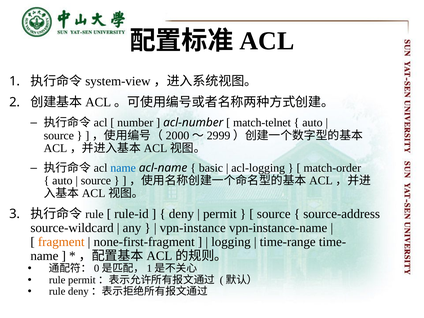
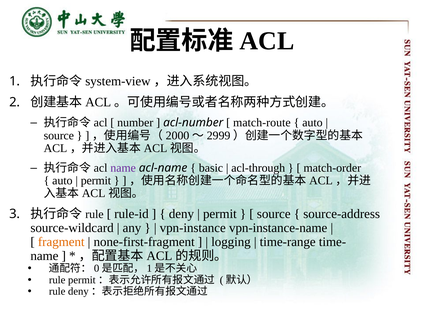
match-telnet: match-telnet -> match-route (262, 123)
name colour: blue -> purple (123, 168)
acl-logging: acl-logging -> acl-through (258, 168)
source: source -> permit (96, 181)
